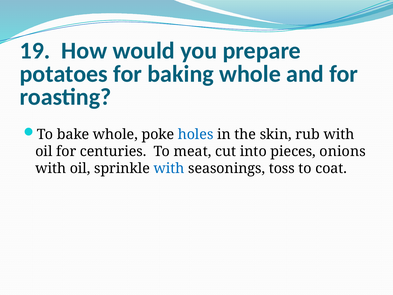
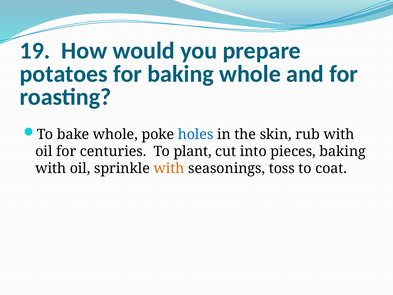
meat: meat -> plant (193, 151)
pieces onions: onions -> baking (343, 151)
with colour: blue -> orange (169, 168)
